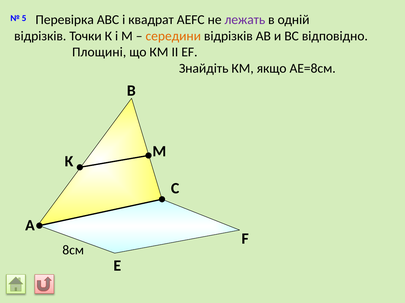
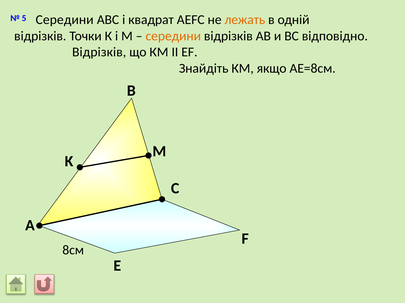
Перевірка: Перевірка -> Середини (65, 20)
лежать colour: purple -> orange (245, 20)
Площині: Площині -> Відрізків (99, 52)
